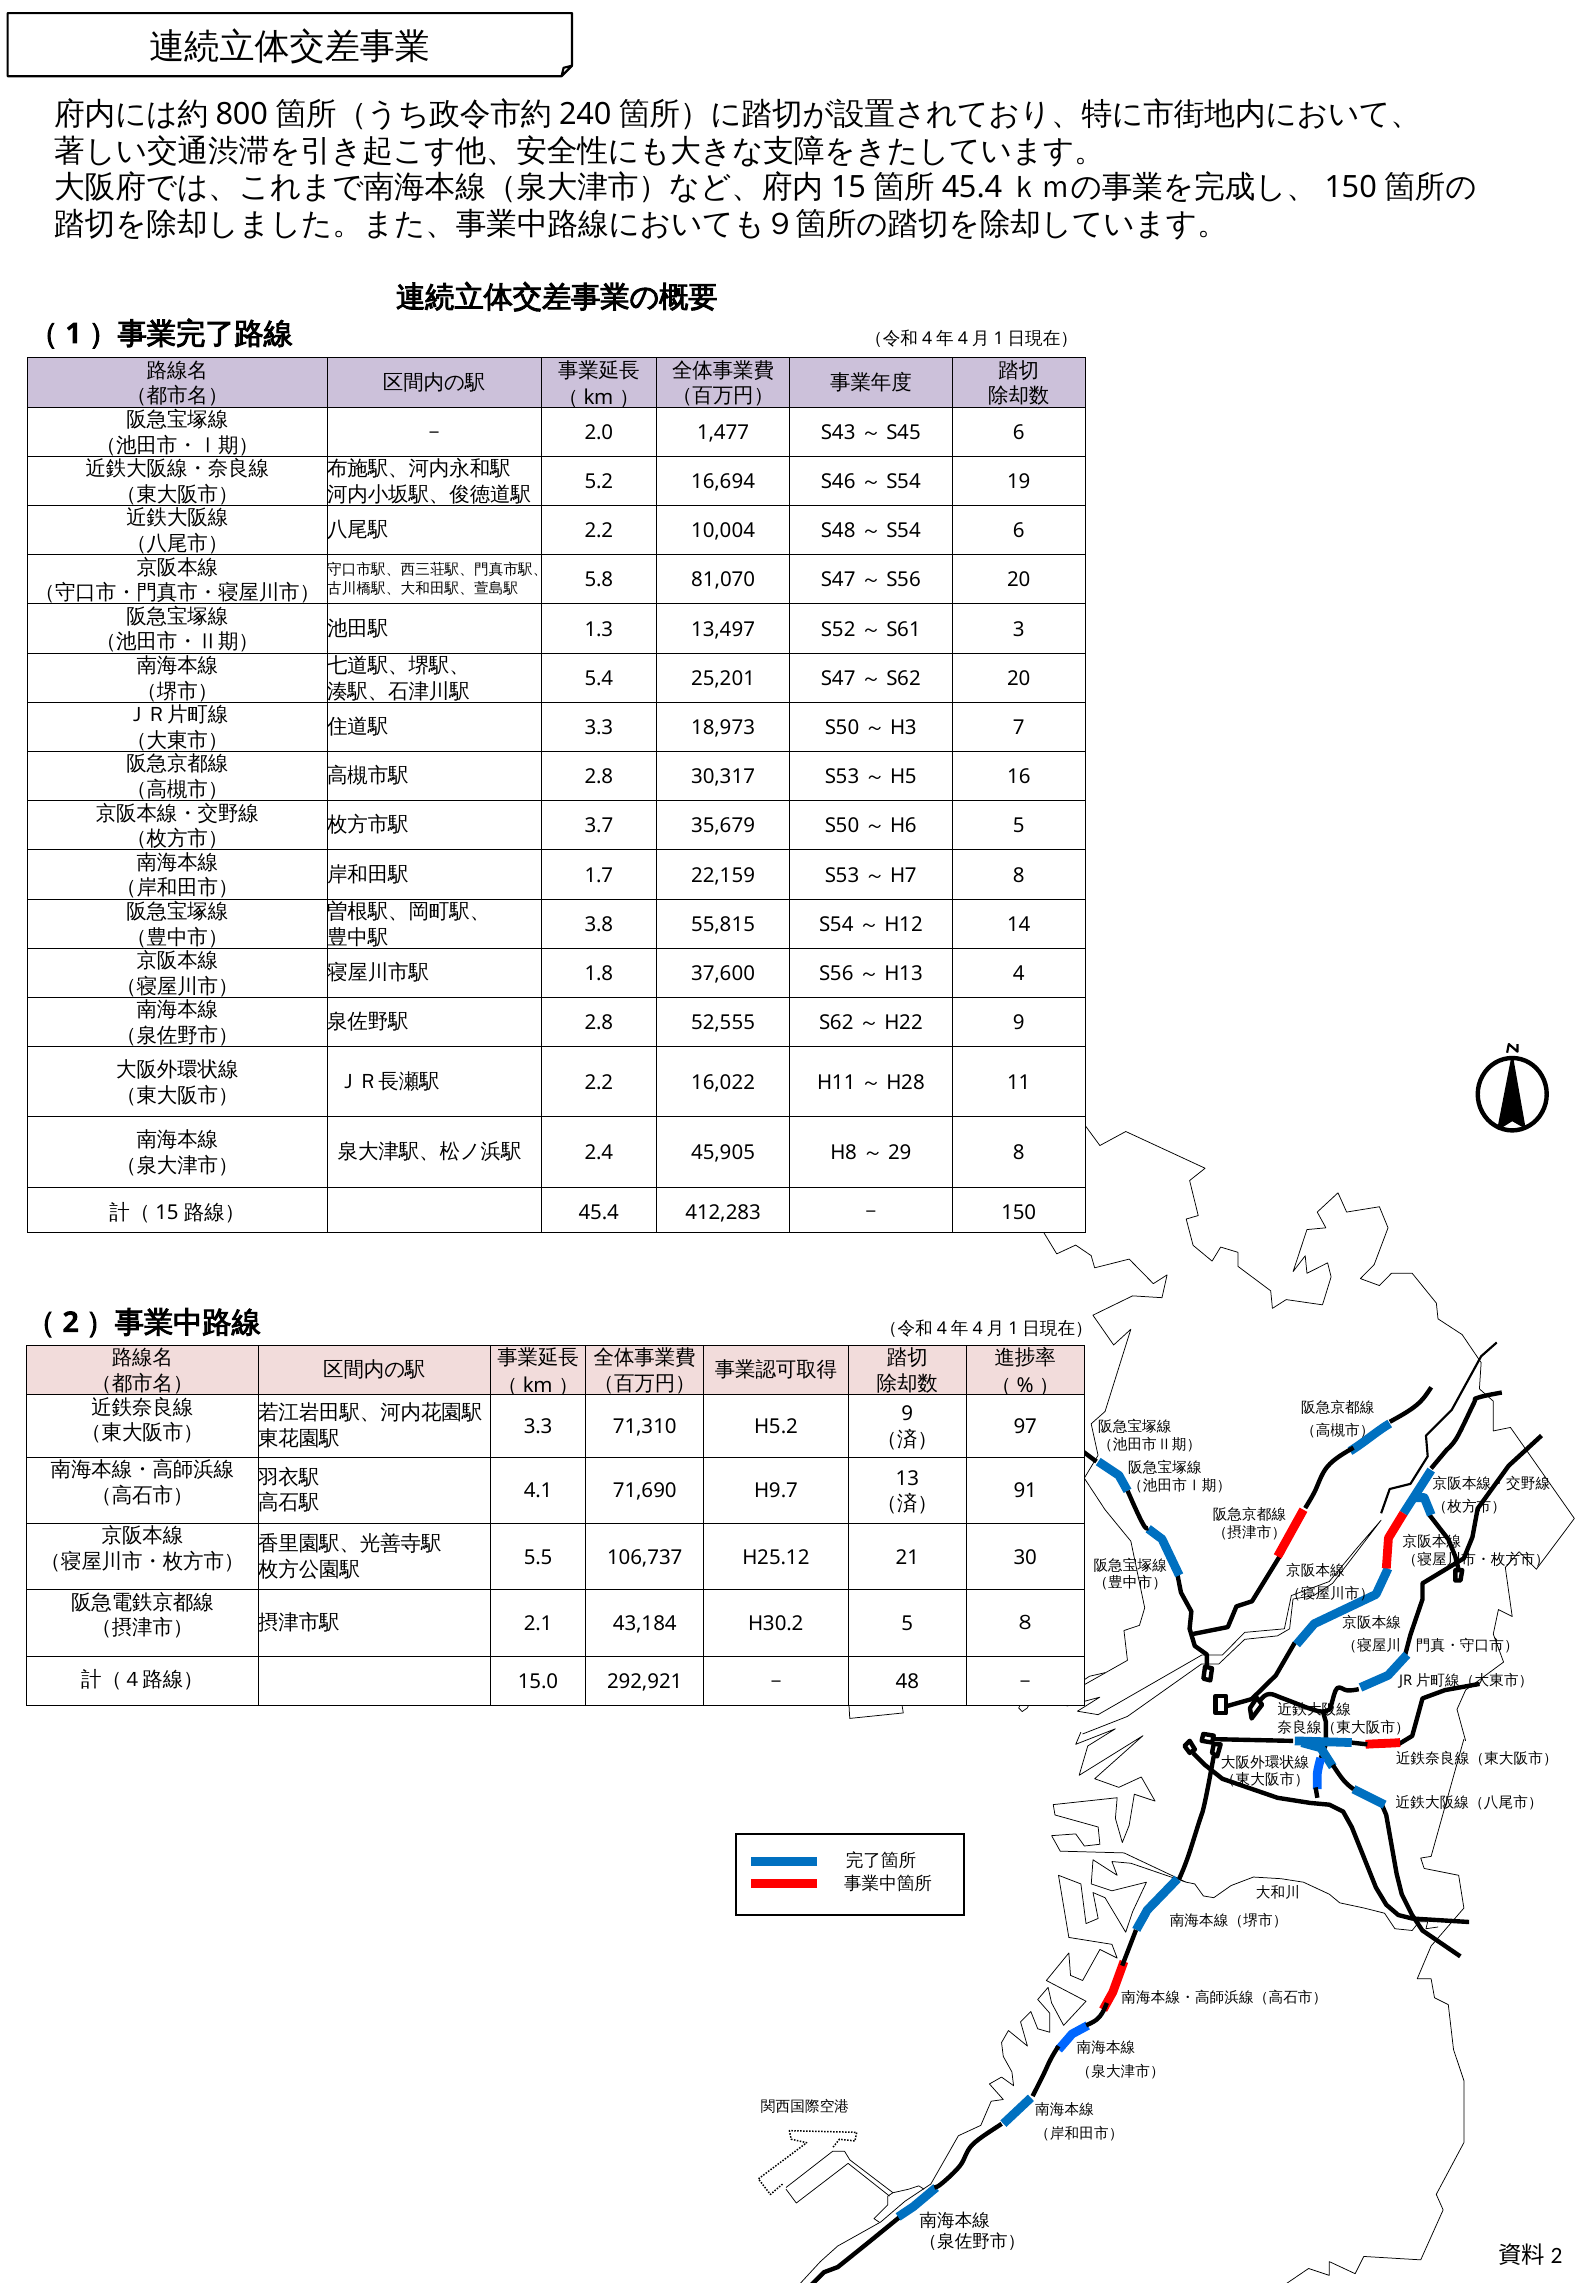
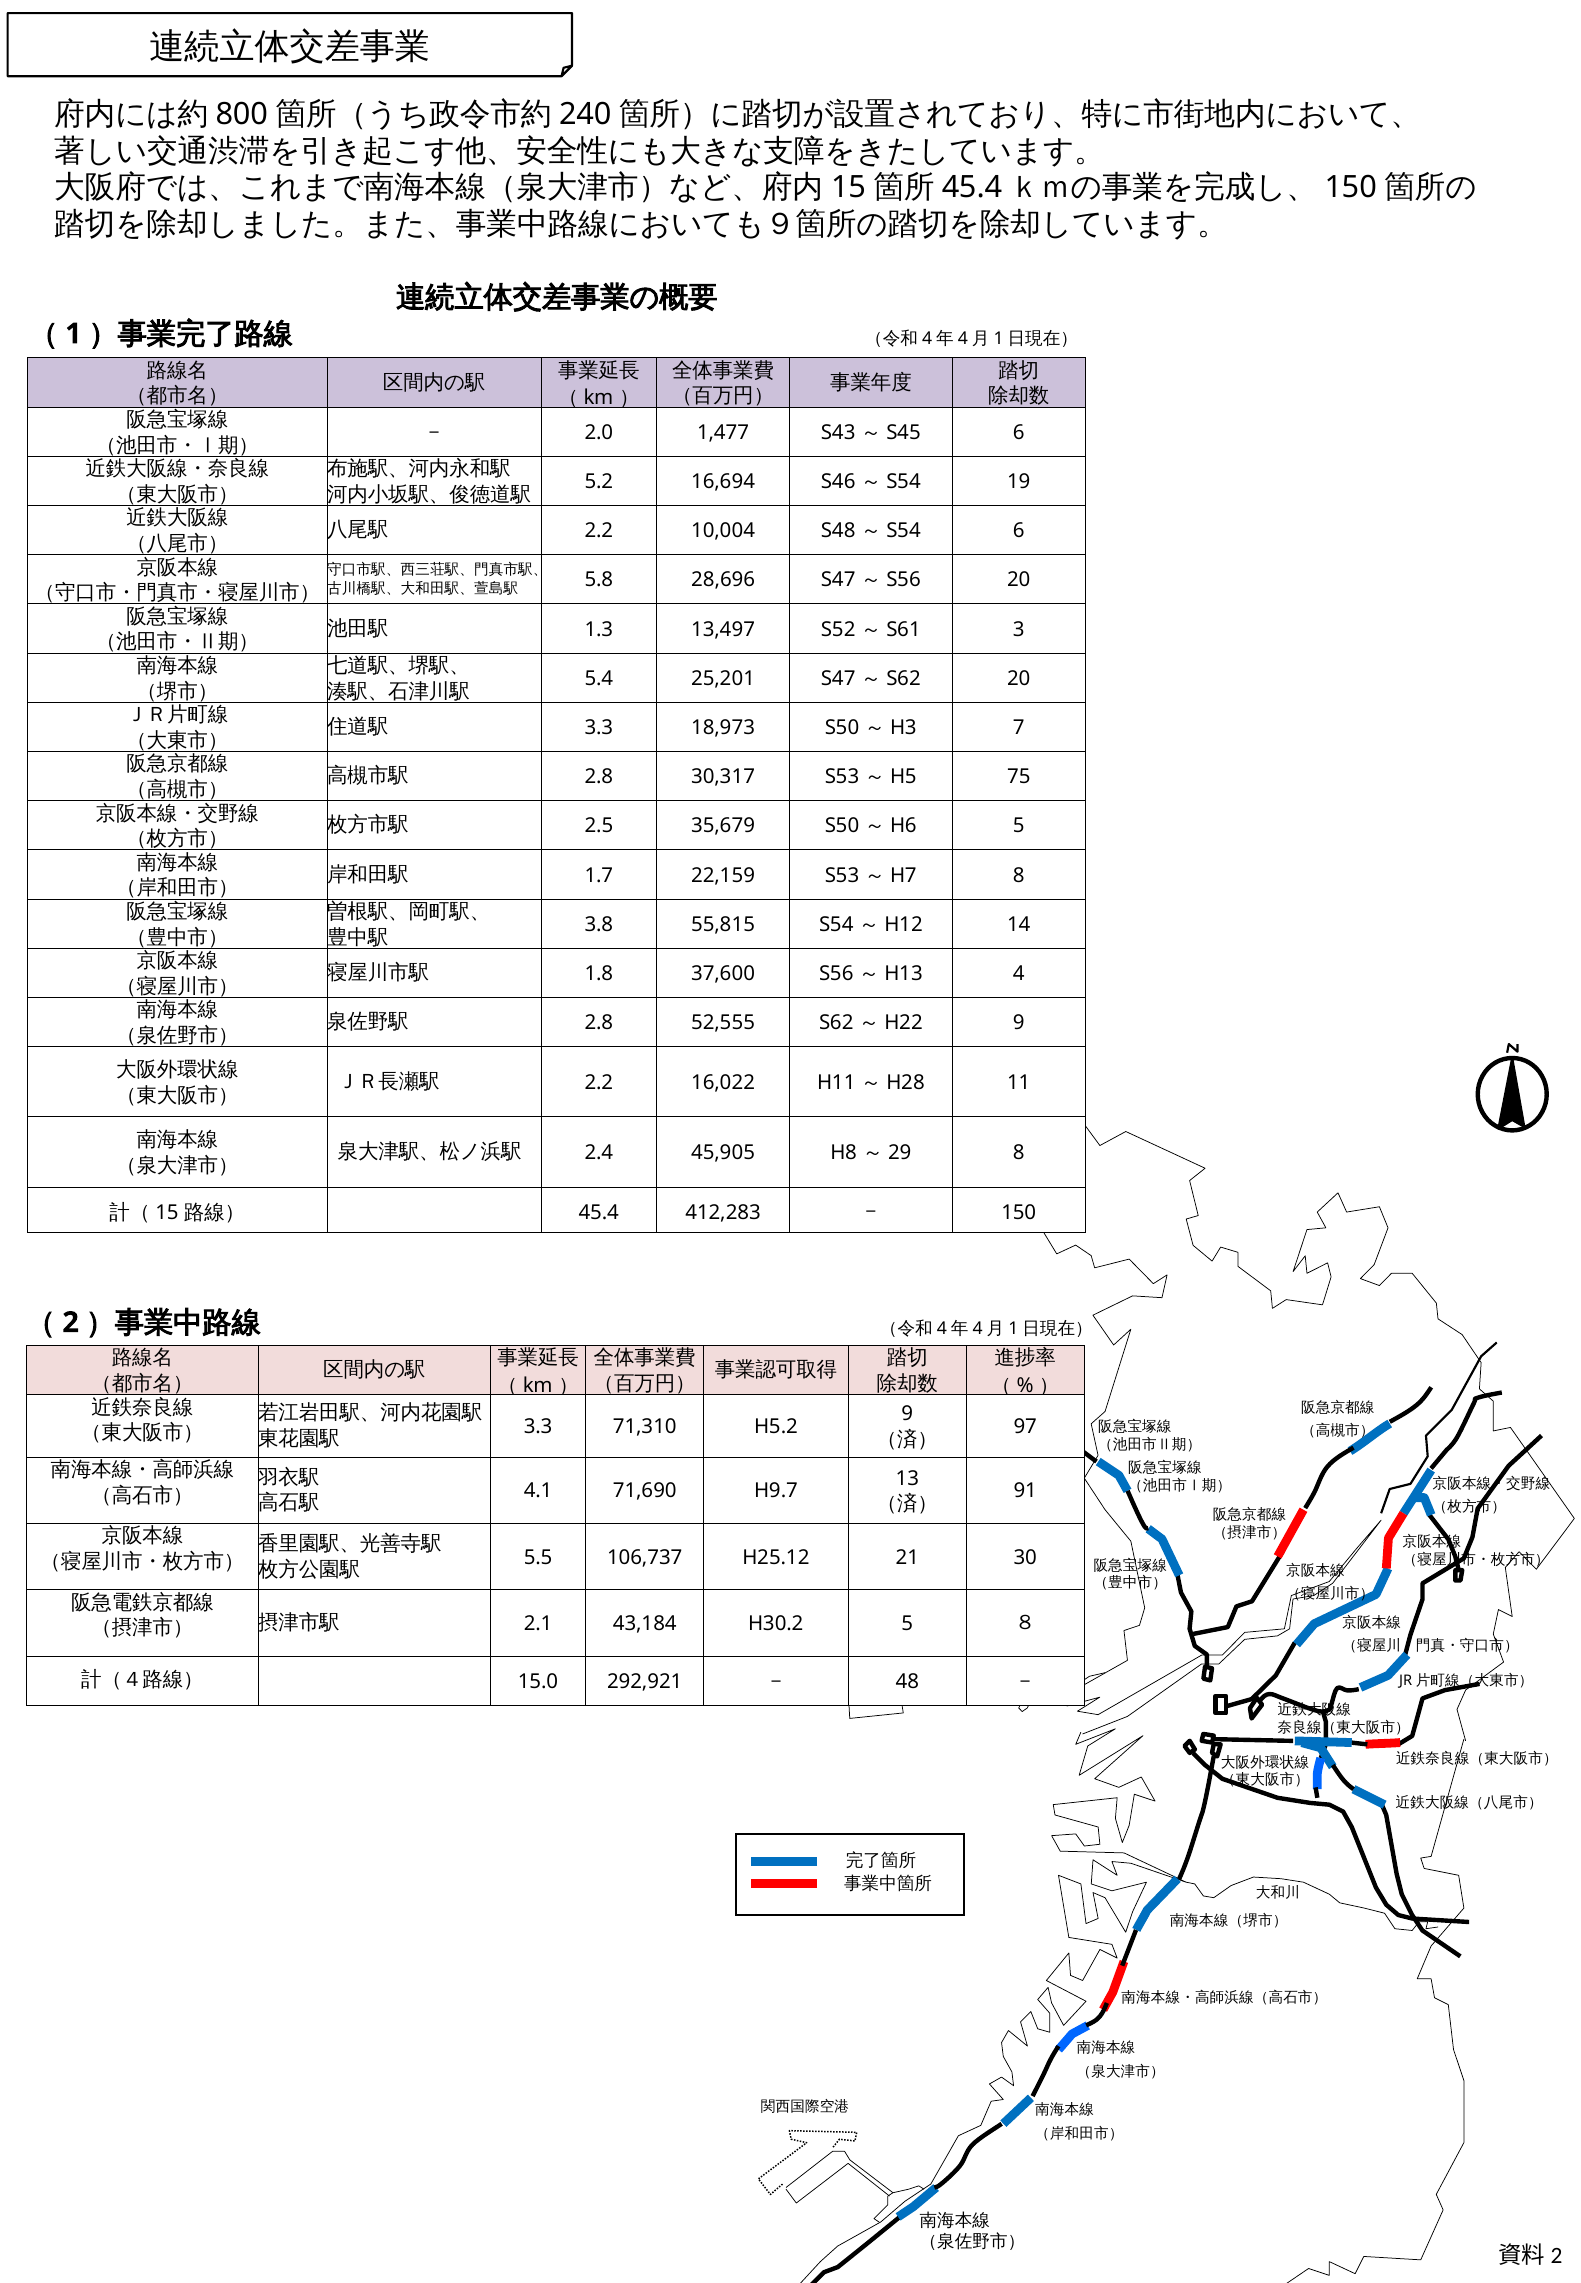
81,070: 81,070 -> 28,696 (723, 580)
16: 16 -> 75 (1019, 777)
3.7: 3.7 -> 2.5 (599, 826)
